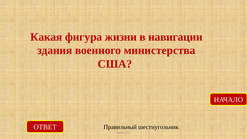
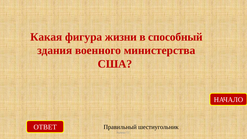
навигации: навигации -> способный (175, 37)
